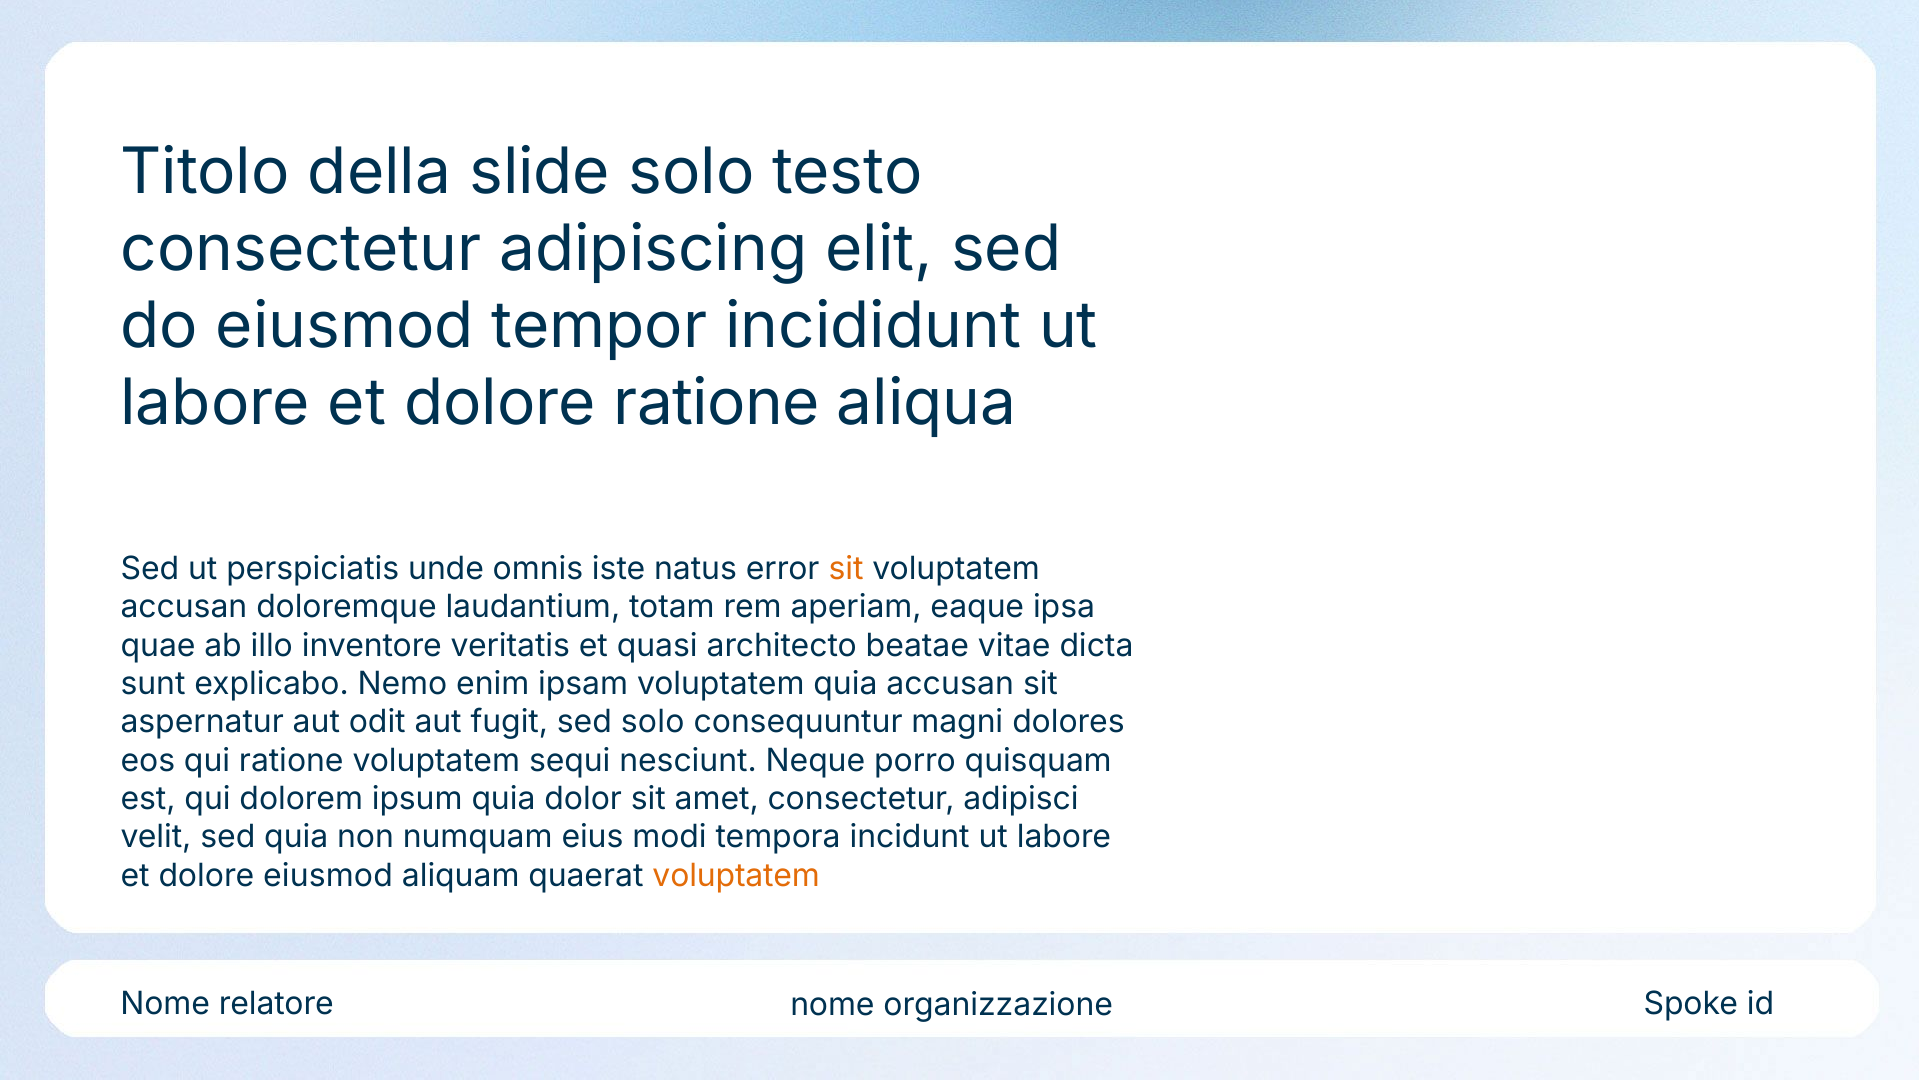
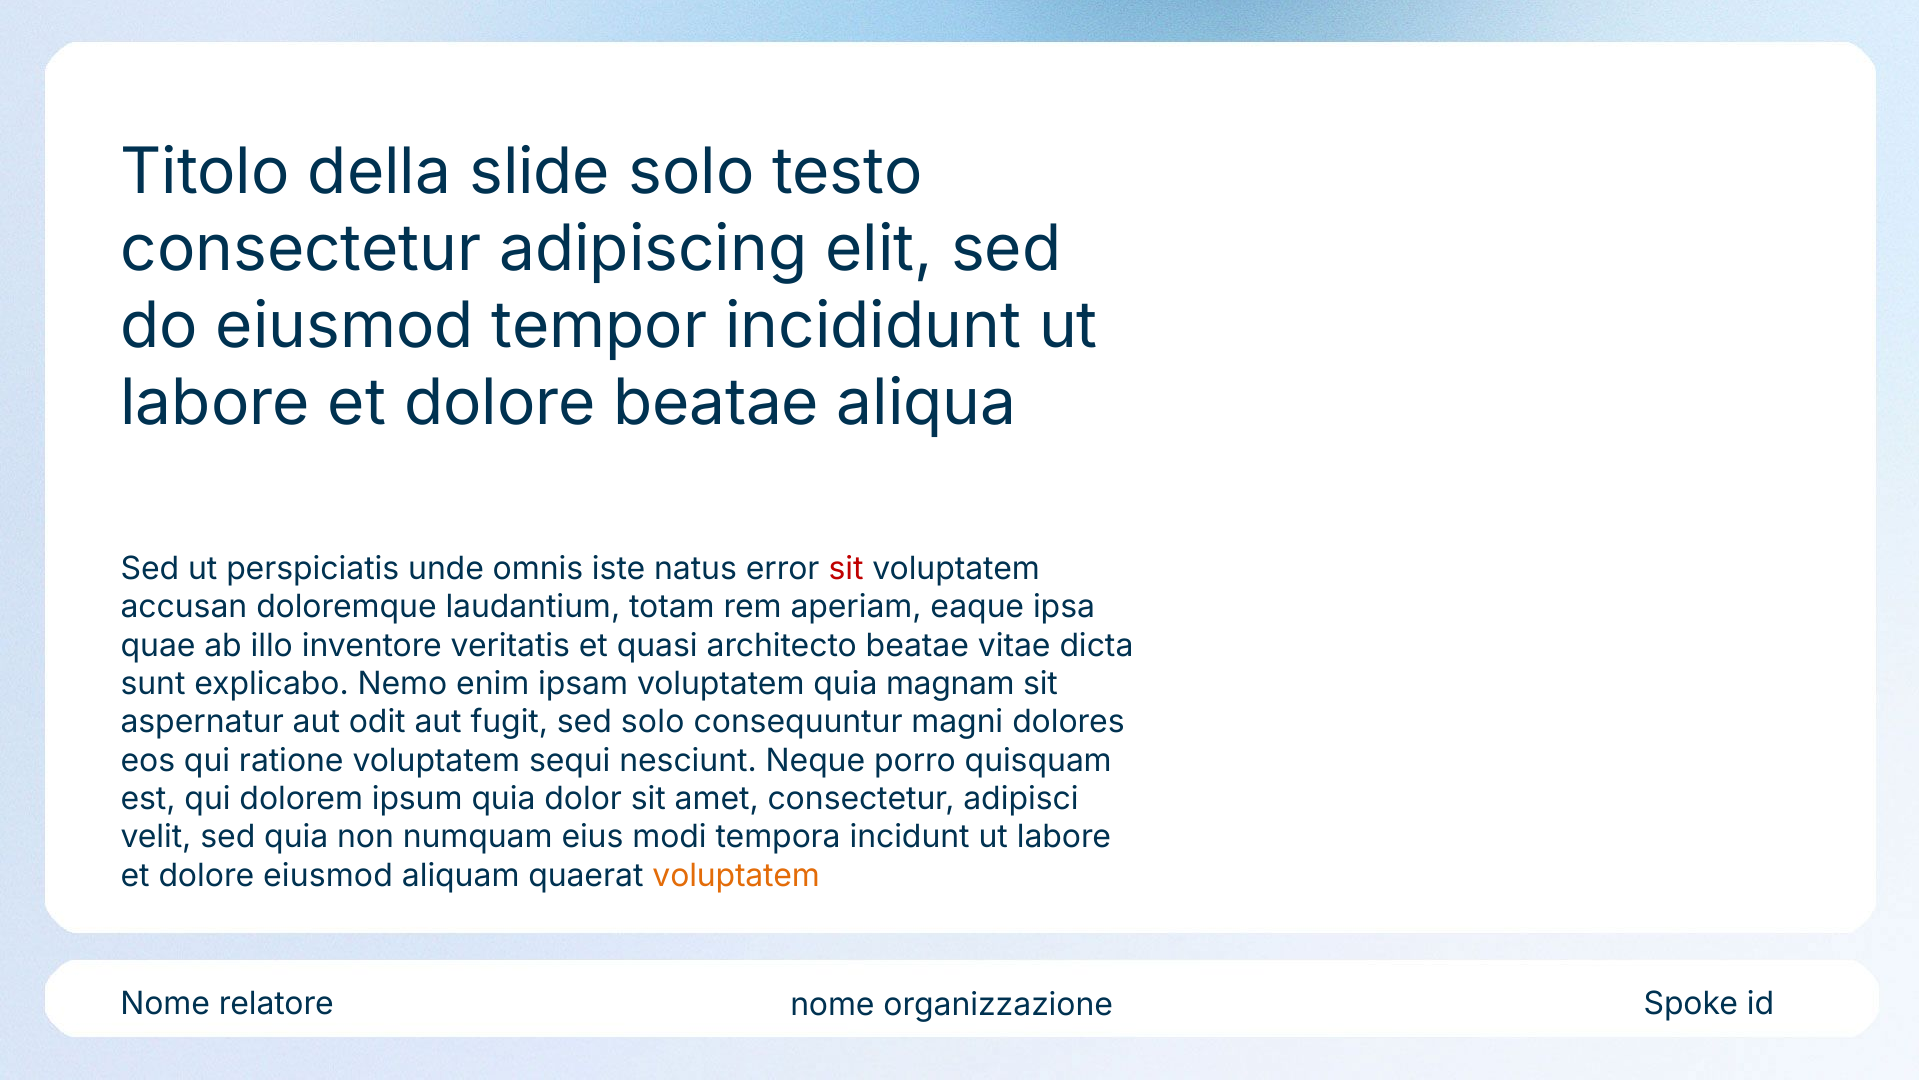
dolore ratione: ratione -> beatae (716, 403)
sit colour: orange -> red (846, 568)
quia accusan: accusan -> magnam (950, 684)
